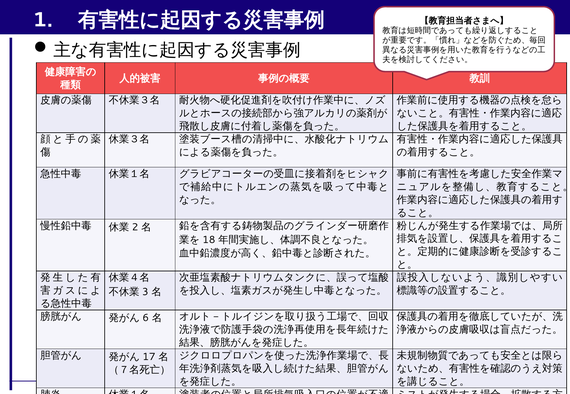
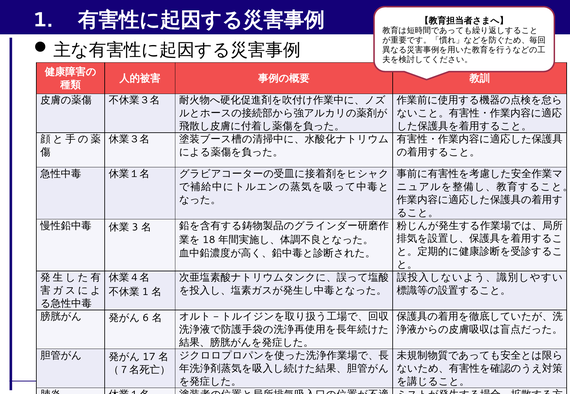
2: 2 -> 3 (135, 227)
3: 3 -> 1 (145, 292)
